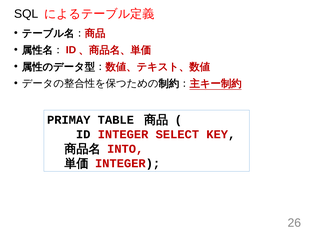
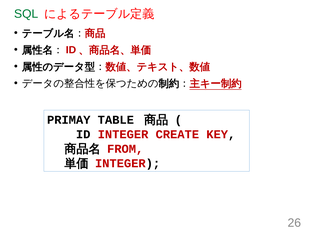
SQL colour: black -> green (26, 14)
SELECT: SELECT -> CREATE (177, 134)
INTO: INTO -> FROM (125, 149)
